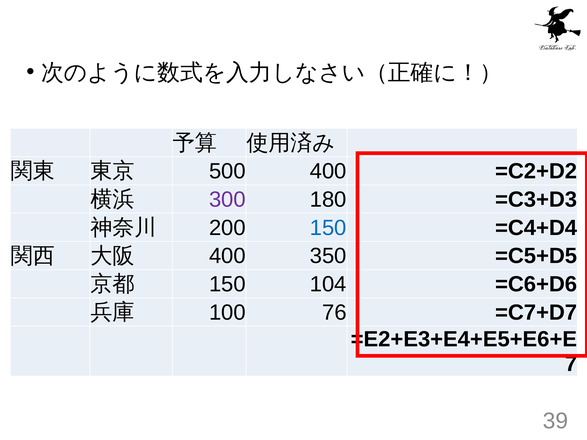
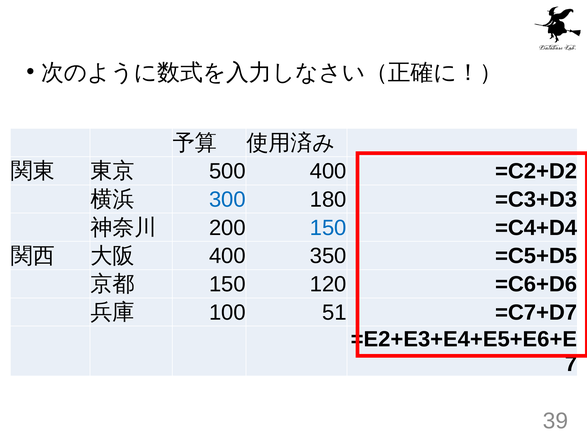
300 colour: purple -> blue (227, 200)
104: 104 -> 120 (328, 284)
76: 76 -> 51 (334, 313)
